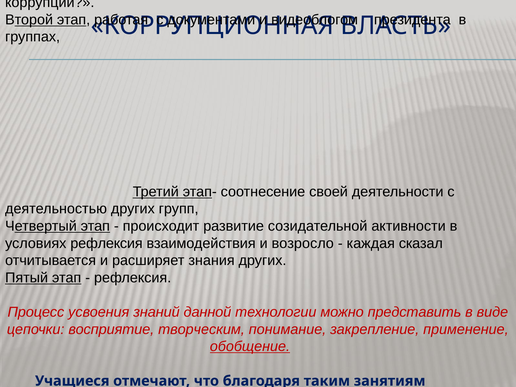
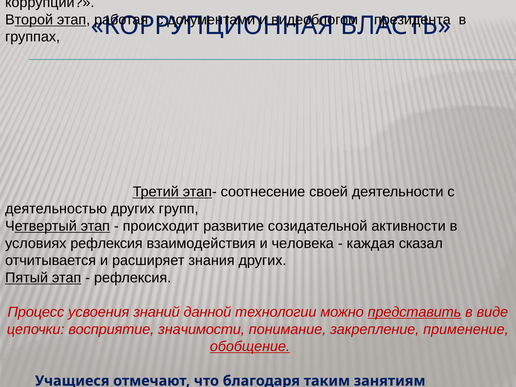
возросло: возросло -> человека (303, 243)
представить underline: none -> present (414, 312)
творческим: творческим -> значимости (202, 329)
